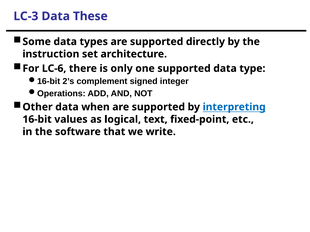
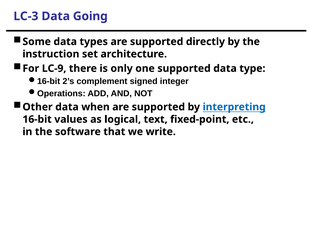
These: These -> Going (90, 16)
LC-6: LC-6 -> LC-9 (54, 69)
